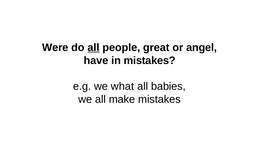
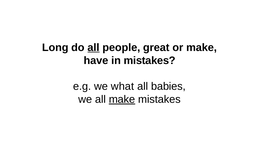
Were: Were -> Long (55, 47)
or angel: angel -> make (202, 47)
make underline: none -> present (122, 99)
